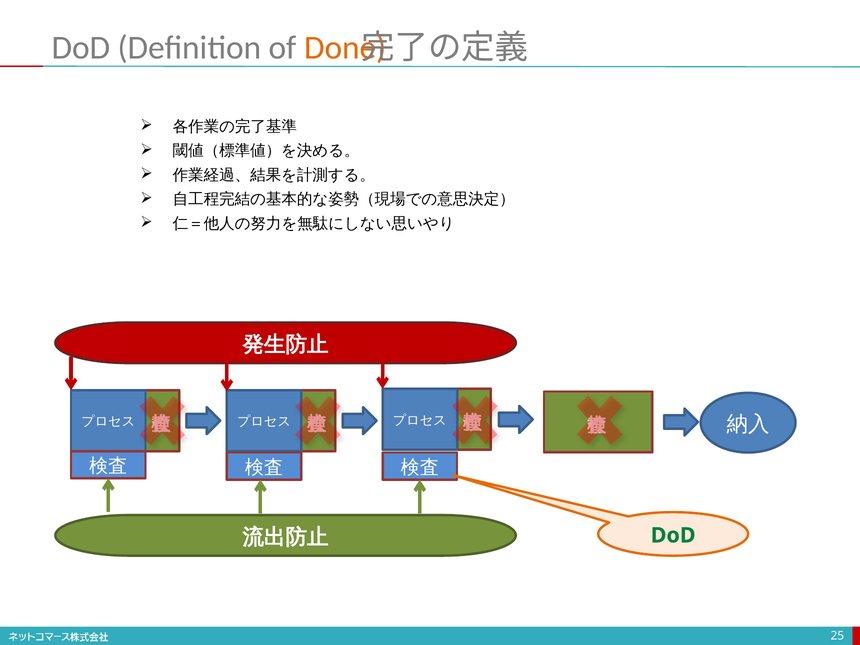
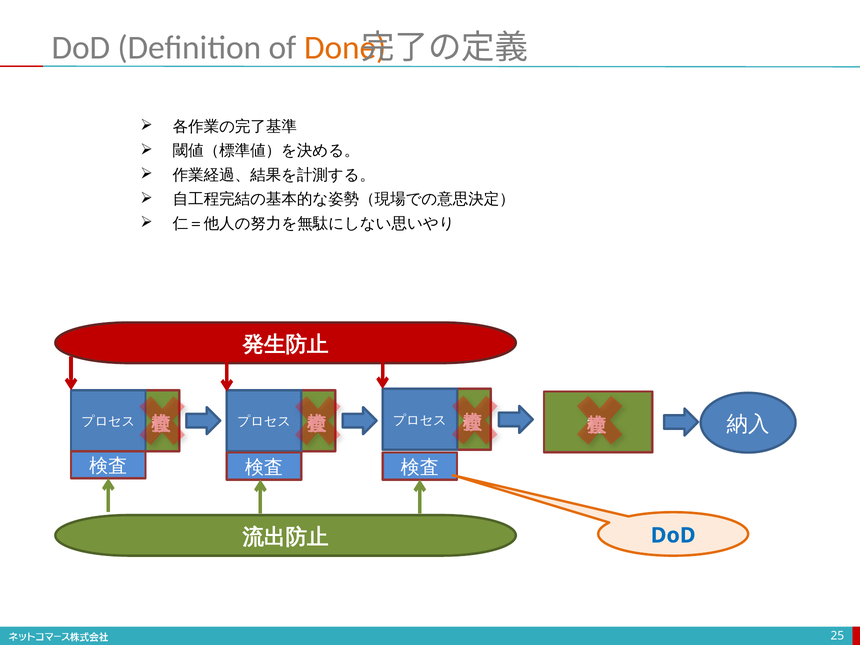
DoD colour: green -> blue (673, 535)
